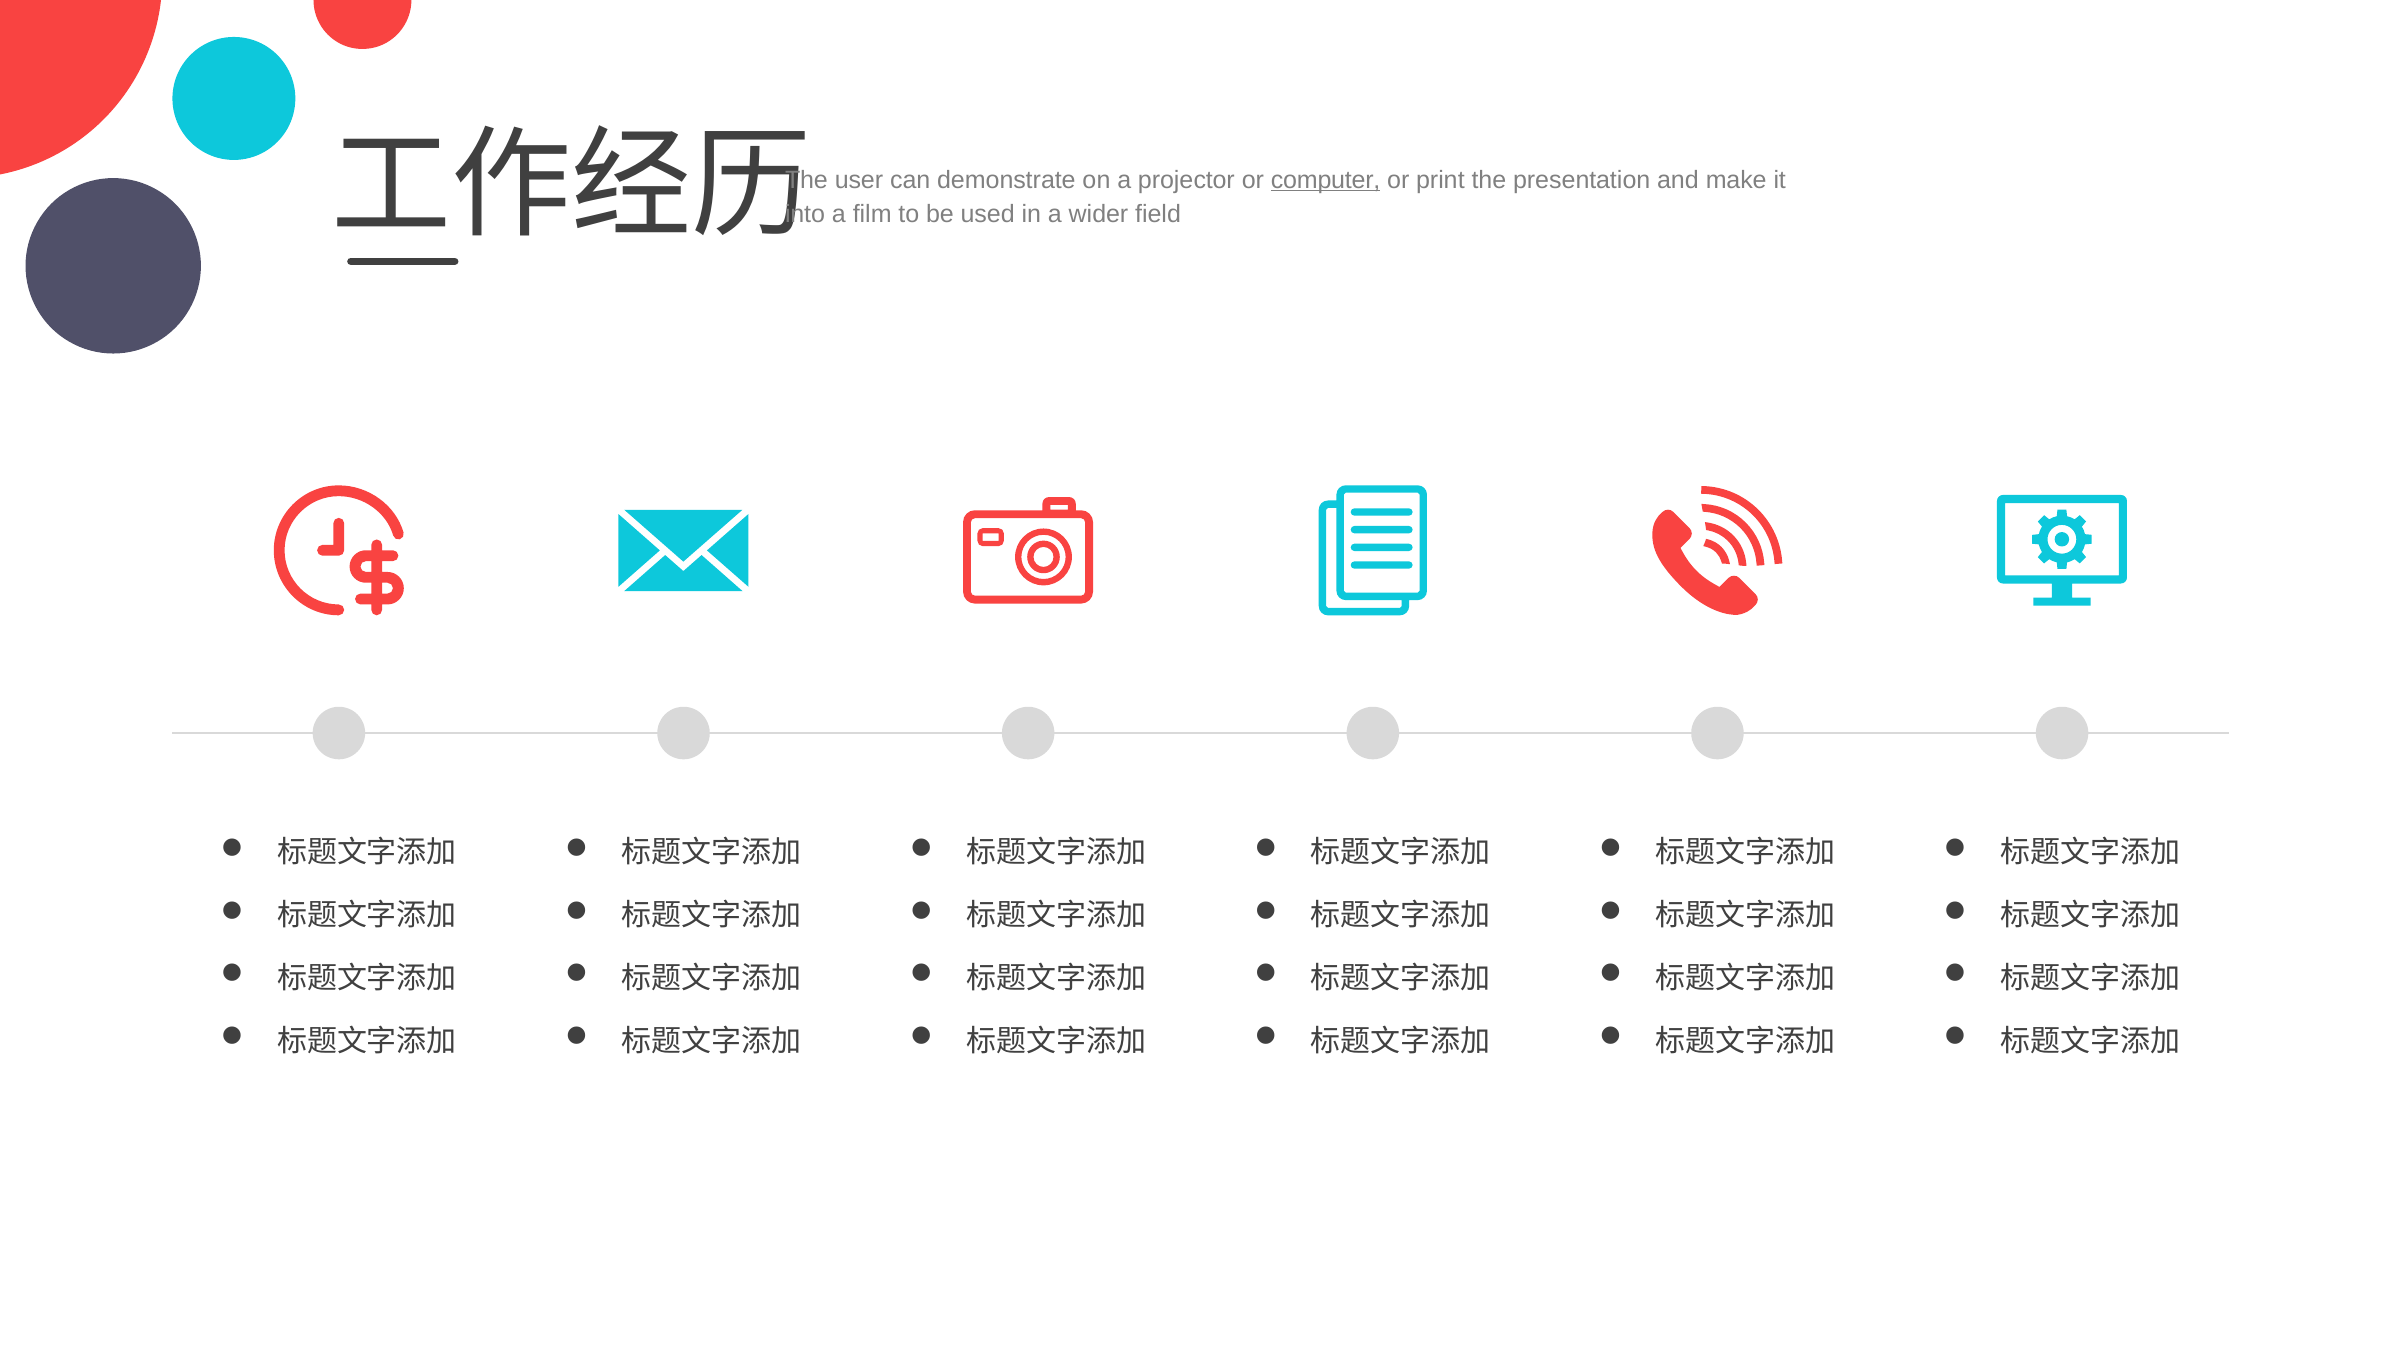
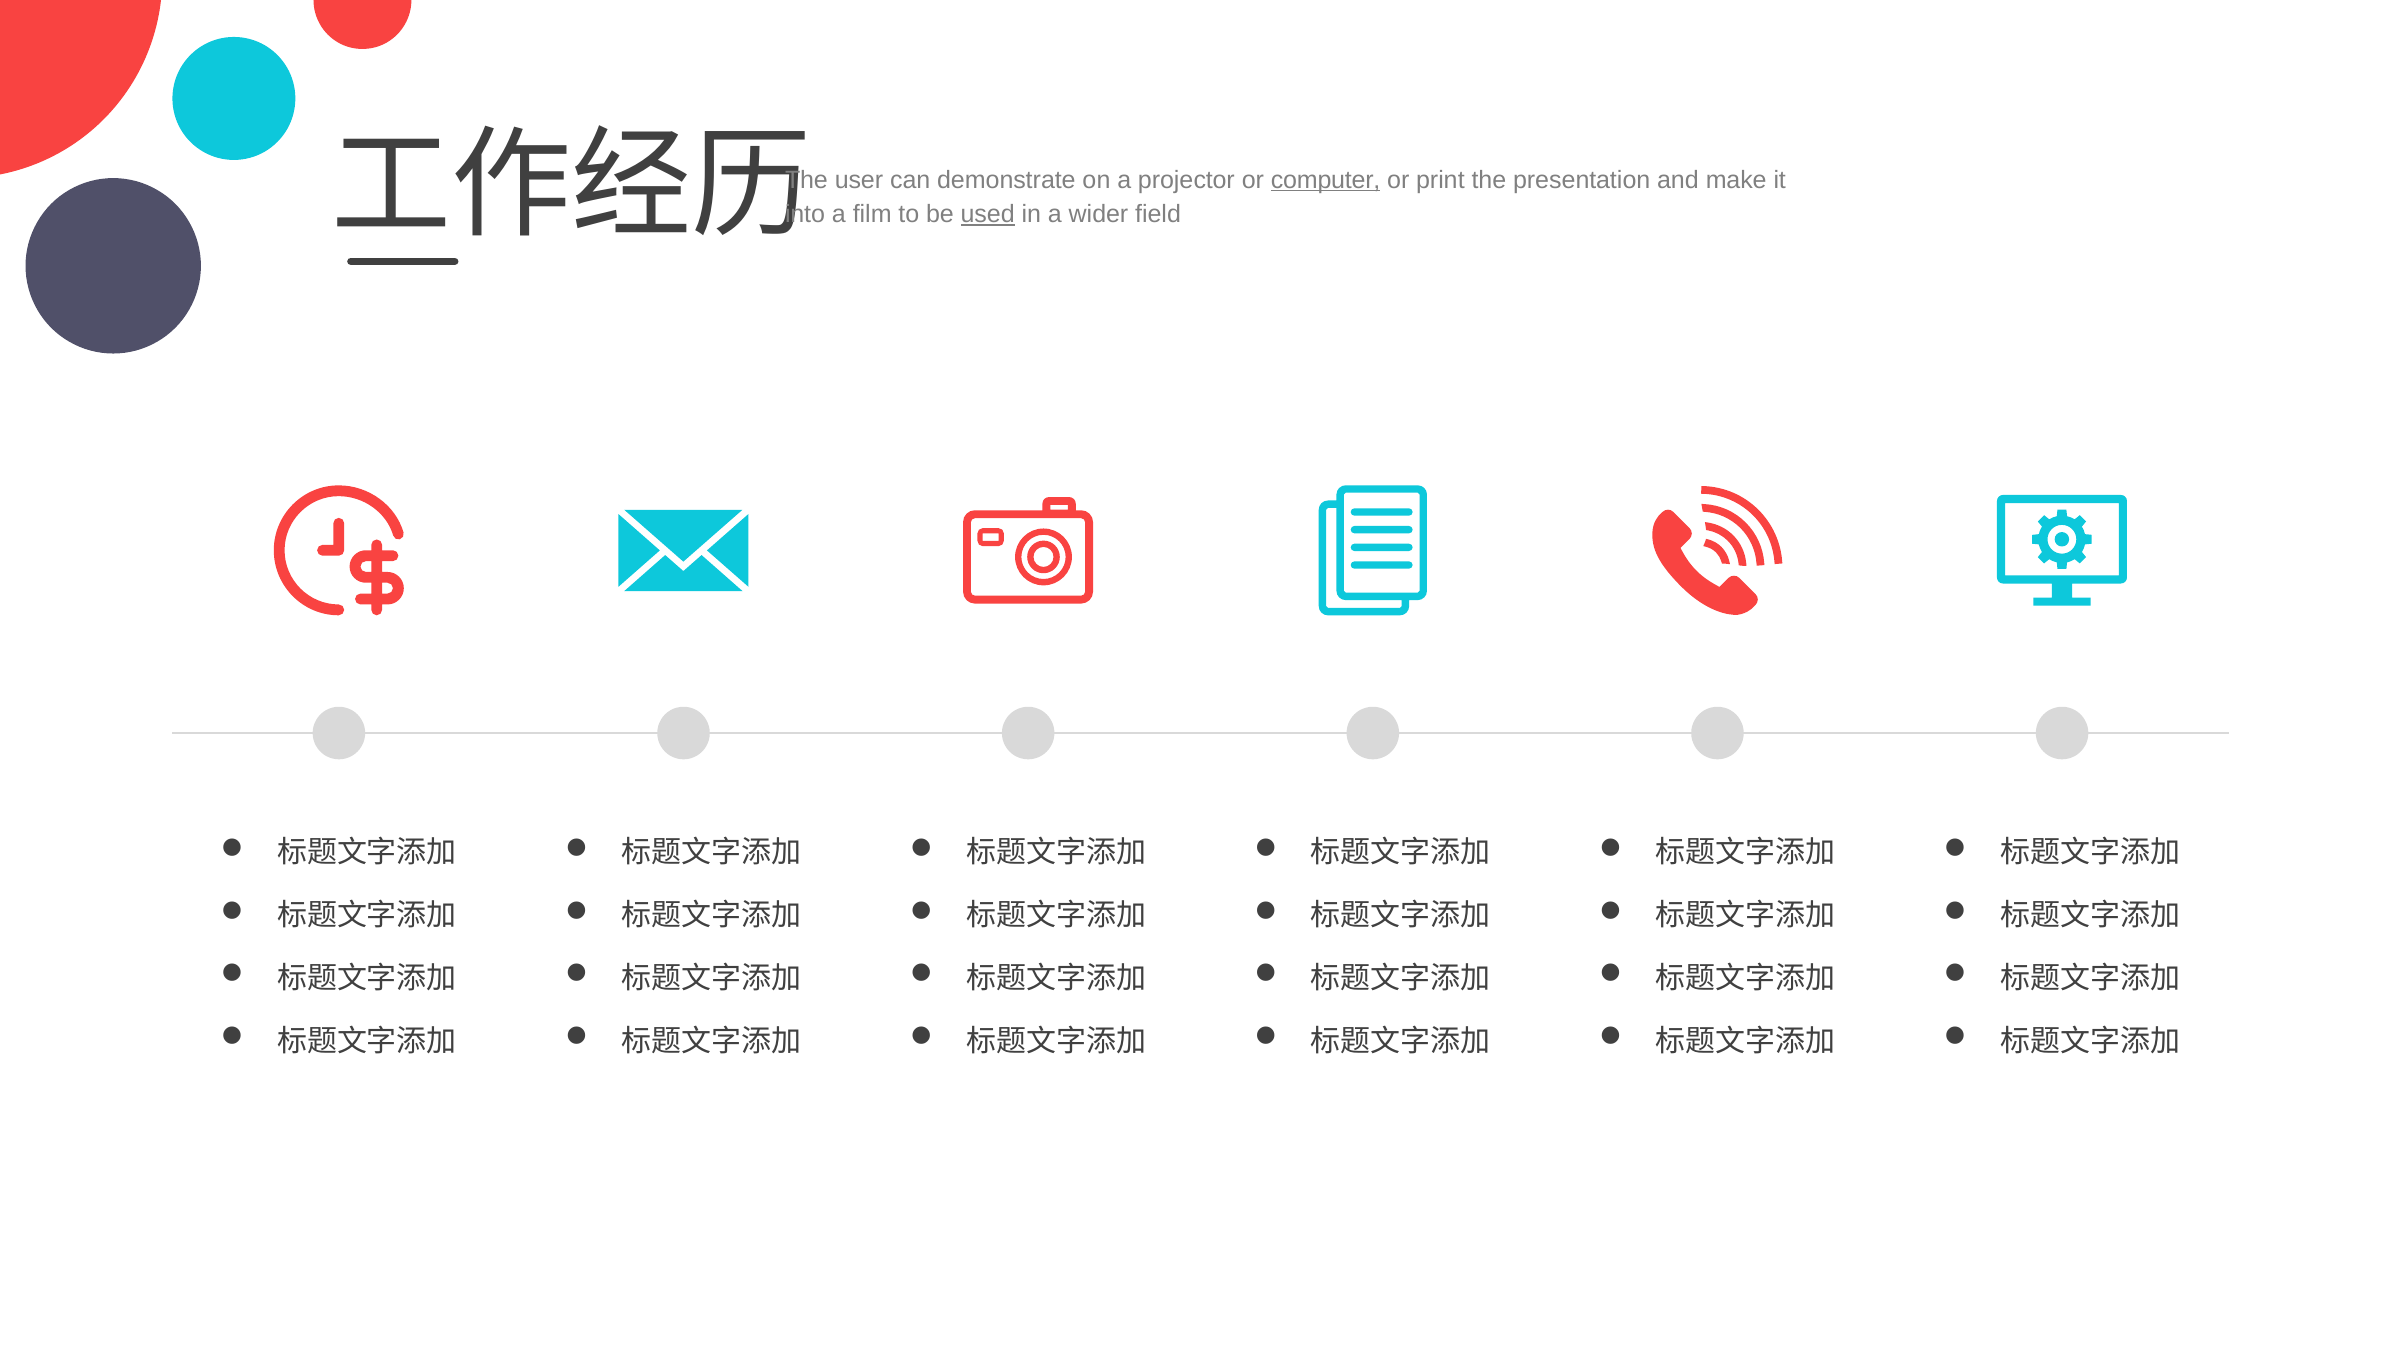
used underline: none -> present (988, 214)
